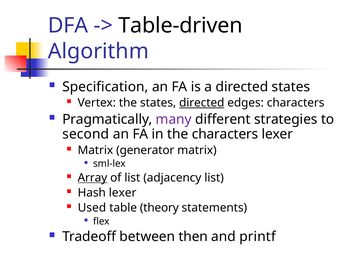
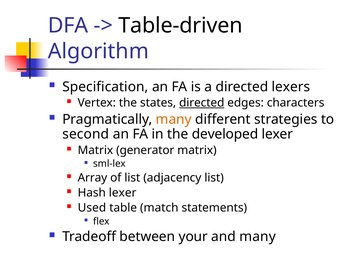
directed states: states -> lexers (291, 87)
many colour: purple -> orange (174, 119)
the characters: characters -> developed (225, 134)
Array underline: present -> none (92, 178)
theory: theory -> match (159, 208)
then: then -> your (193, 237)
and printf: printf -> many (258, 237)
